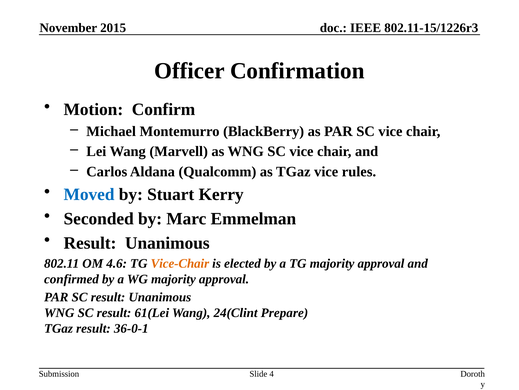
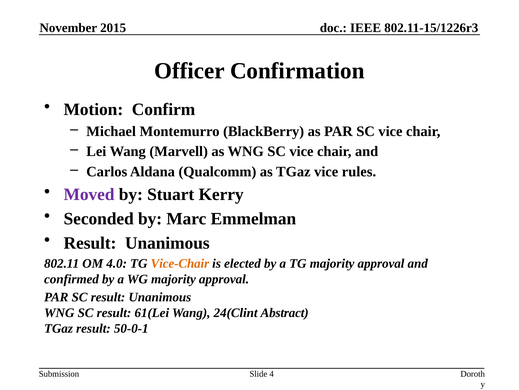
Moved colour: blue -> purple (89, 194)
4.6: 4.6 -> 4.0 (117, 263)
Prepare: Prepare -> Abstract (285, 312)
36-0-1: 36-0-1 -> 50-0-1 (131, 328)
